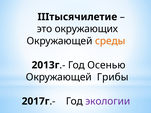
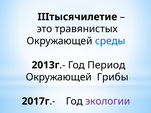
окружающих: окружающих -> травянистых (86, 29)
среды colour: orange -> blue (110, 41)
Осенью: Осенью -> Период (106, 65)
